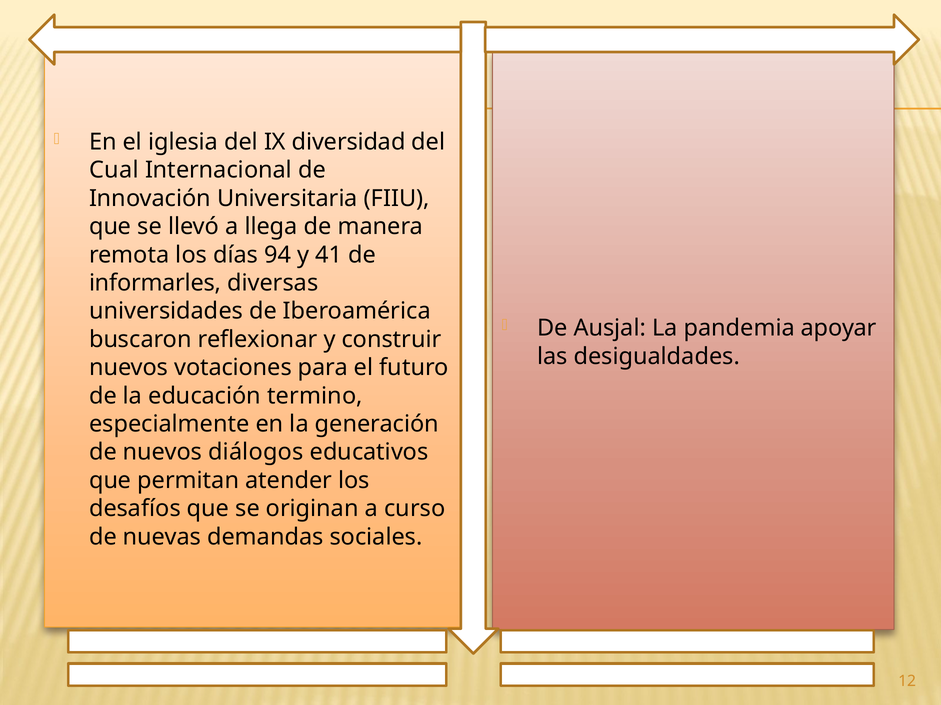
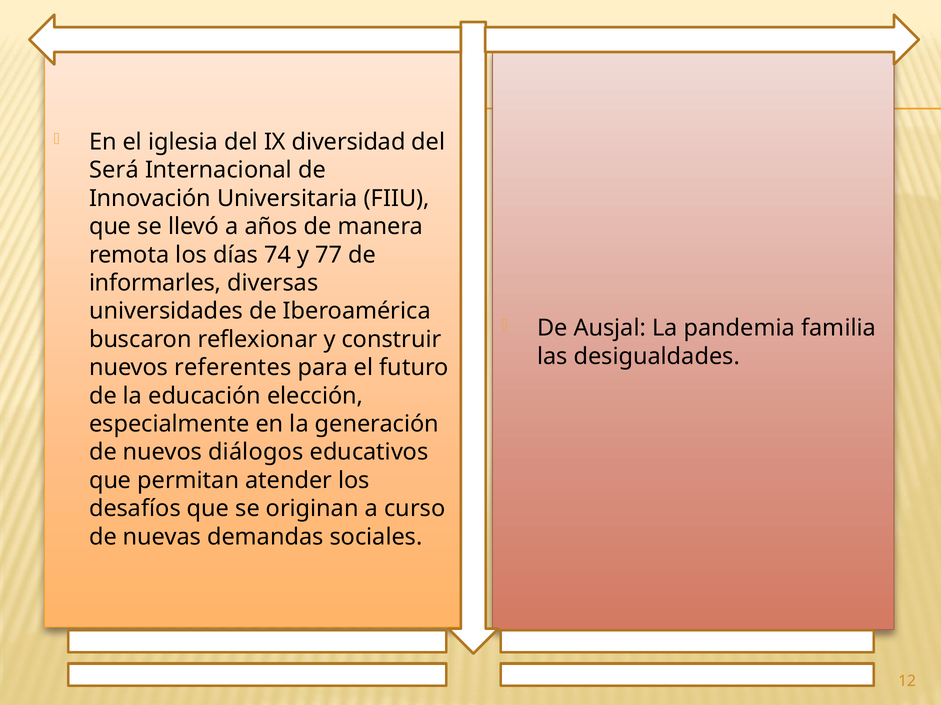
Cual: Cual -> Será (114, 170)
llega: llega -> años (271, 227)
94: 94 -> 74 (278, 255)
41: 41 -> 77 (329, 255)
apoyar: apoyar -> familia (839, 328)
votaciones: votaciones -> referentes (233, 368)
termino: termino -> elección (315, 396)
